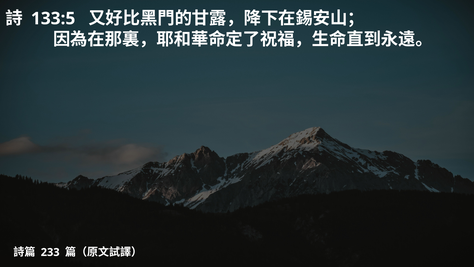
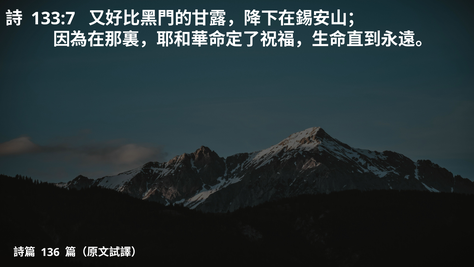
133:5: 133:5 -> 133:7 (53, 19)
233: 233 -> 136 (50, 252)
